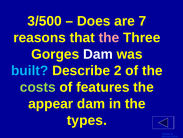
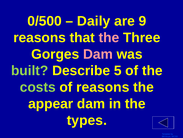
3/500: 3/500 -> 0/500 (45, 21)
Does: Does -> Daily (94, 21)
7: 7 -> 9 (142, 21)
Dam colour: white -> pink (98, 54)
built colour: light blue -> light green (30, 70)
2: 2 -> 5 (118, 70)
of features: features -> reasons (103, 87)
